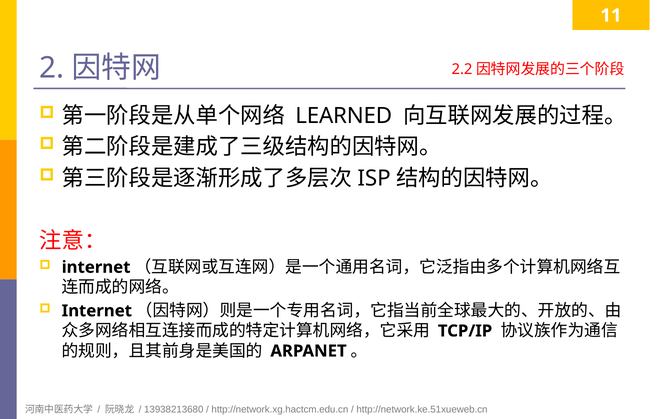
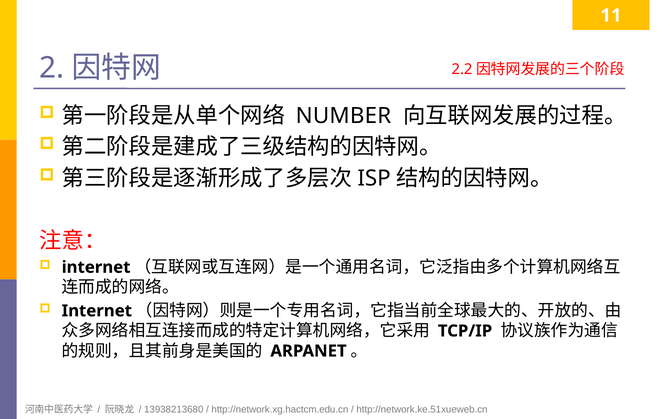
LEARNED: LEARNED -> NUMBER (343, 116)
